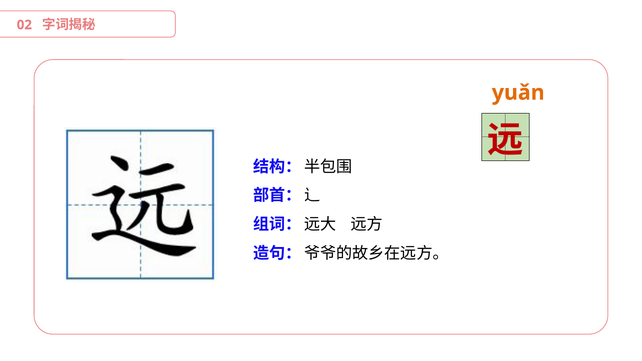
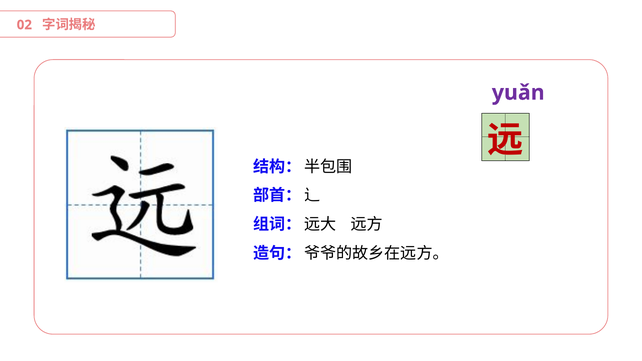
yuǎn colour: orange -> purple (518, 93)
